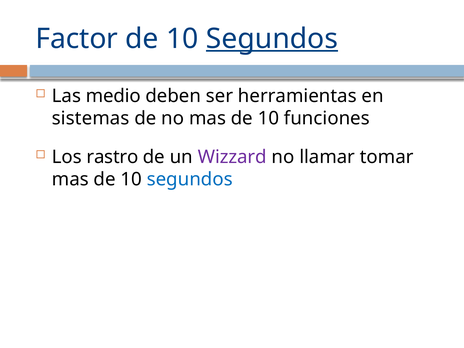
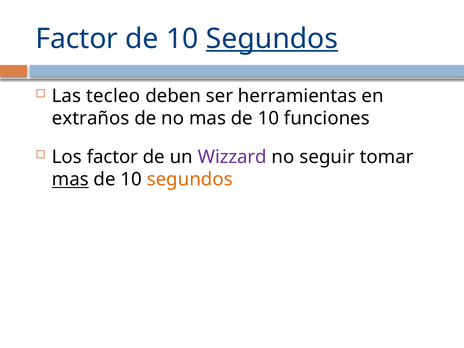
medio: medio -> tecleo (113, 96)
sistemas: sistemas -> extraños (91, 118)
Los rastro: rastro -> factor (112, 157)
llamar: llamar -> seguir (327, 157)
mas underline: none -> present (70, 179)
segundos colour: blue -> orange (190, 179)
